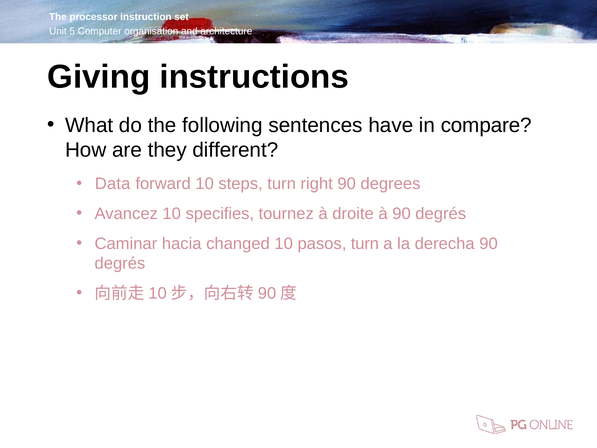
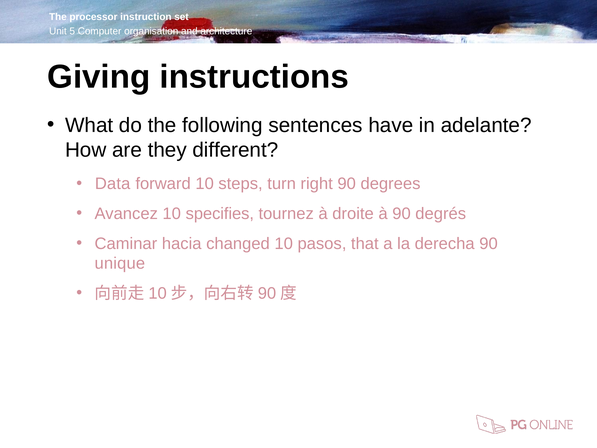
compare: compare -> adelante (486, 125)
pasos turn: turn -> that (365, 243)
degrés: degrés -> unique (120, 263)
